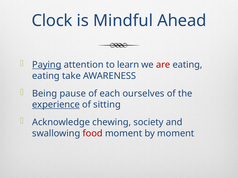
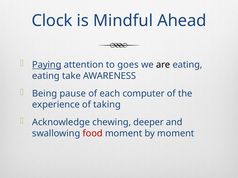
learn: learn -> goes (128, 65)
are colour: red -> black (163, 65)
ourselves: ourselves -> computer (144, 94)
experience underline: present -> none (56, 105)
sitting: sitting -> taking (107, 105)
society: society -> deeper (149, 123)
